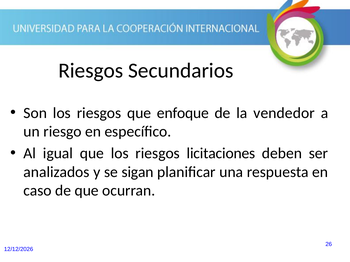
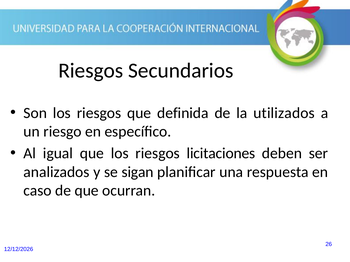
enfoque: enfoque -> definida (183, 113)
vendedor: vendedor -> utilizados (284, 113)
